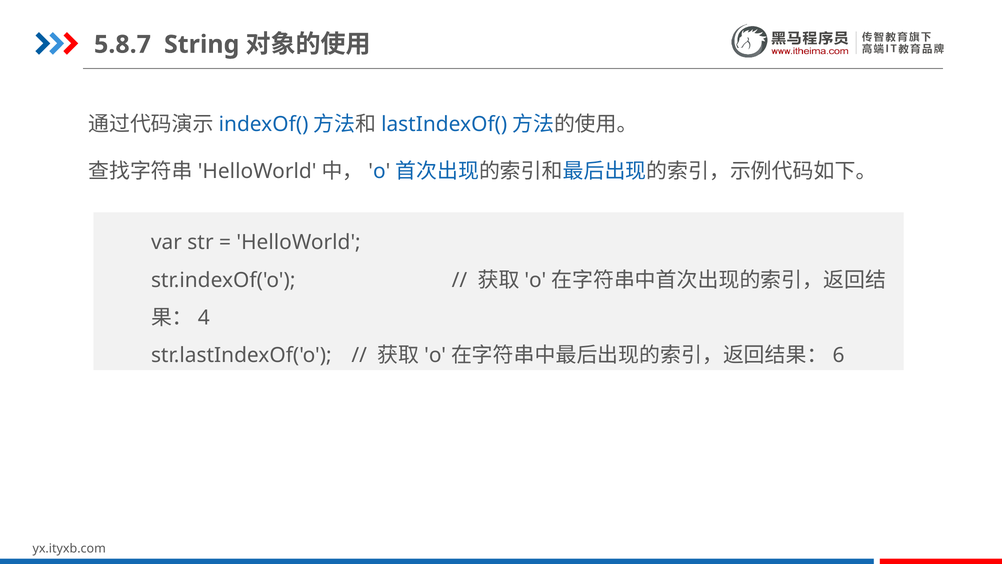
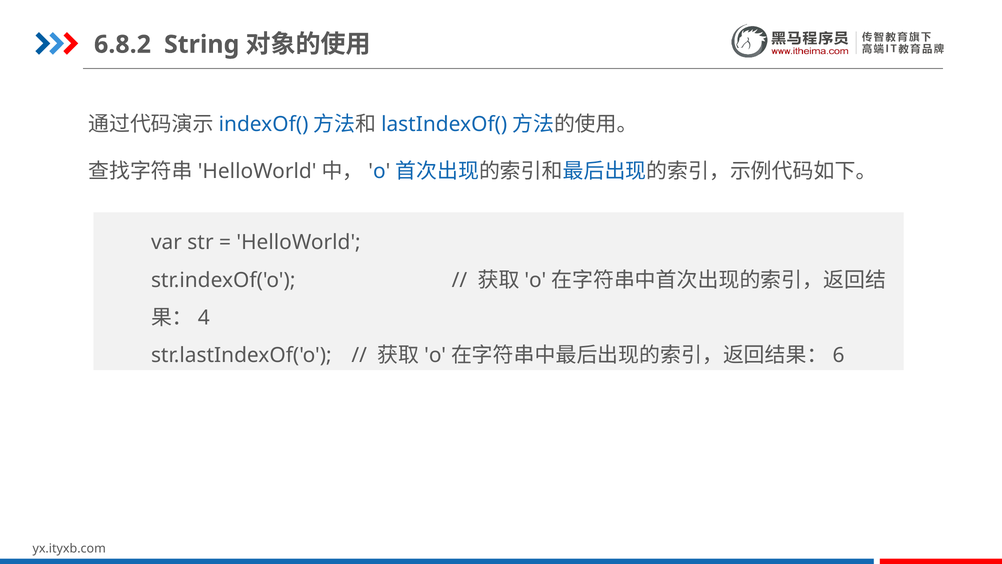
5.8.7: 5.8.7 -> 6.8.2 (123, 44)
